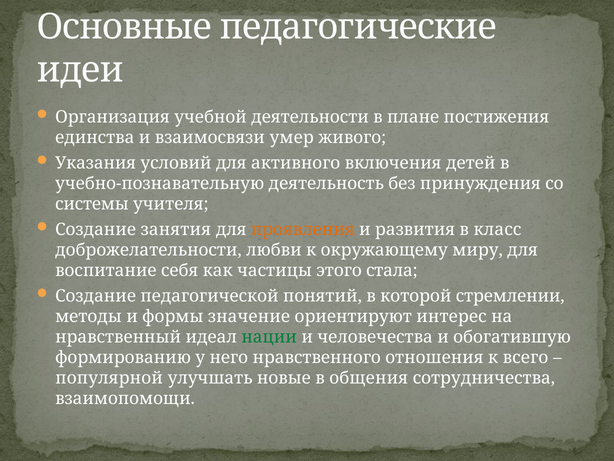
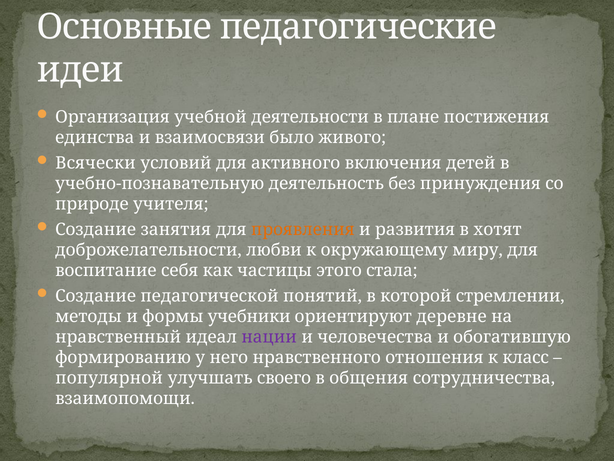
умер: умер -> было (292, 137)
Указания: Указания -> Всячески (96, 163)
системы: системы -> природе (92, 204)
класс: класс -> хотят (497, 229)
значение: значение -> учебники (249, 316)
интерес: интерес -> деревне (451, 316)
нации colour: green -> purple (269, 337)
всего: всего -> класс (526, 357)
новые: новые -> своего (284, 378)
